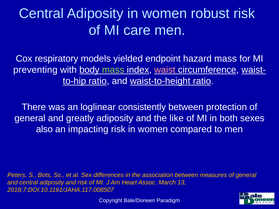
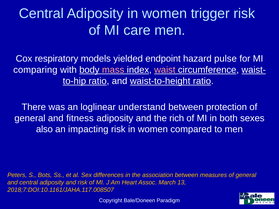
robust: robust -> trigger (210, 14)
hazard mass: mass -> pulse (225, 59)
preventing: preventing -> comparing (35, 70)
mass colour: light green -> pink (113, 70)
consistently: consistently -> understand (142, 107)
greatly: greatly -> fitness (80, 118)
like: like -> rich (177, 118)
